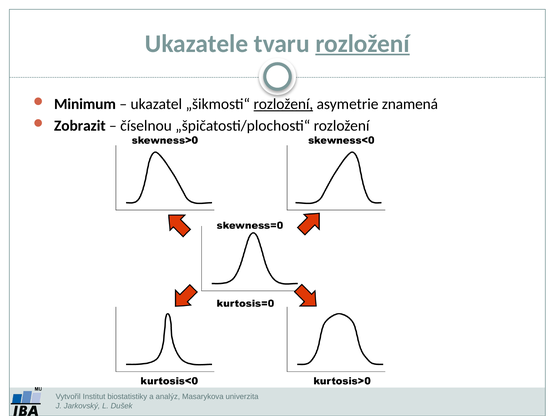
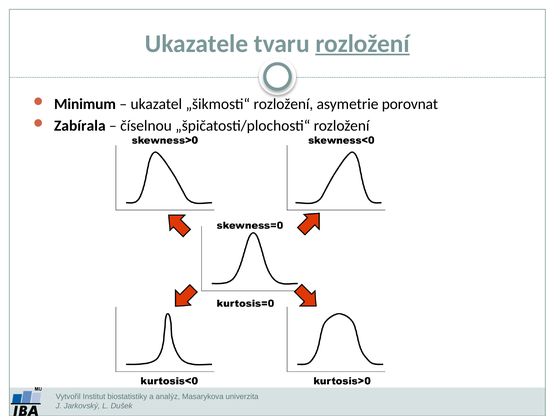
rozložení underline: present -> none (283, 104)
znamená: znamená -> porovnat (410, 104)
Zobrazit: Zobrazit -> Zabírala (80, 126)
